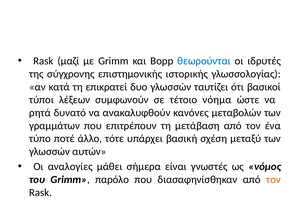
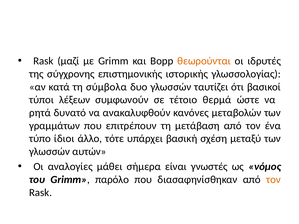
θεωρούνται colour: blue -> orange (204, 61)
επικρατεί: επικρατεί -> σύμβολα (106, 87)
νόημα: νόημα -> θερμά (217, 100)
ποτέ: ποτέ -> ίδιοι (64, 139)
